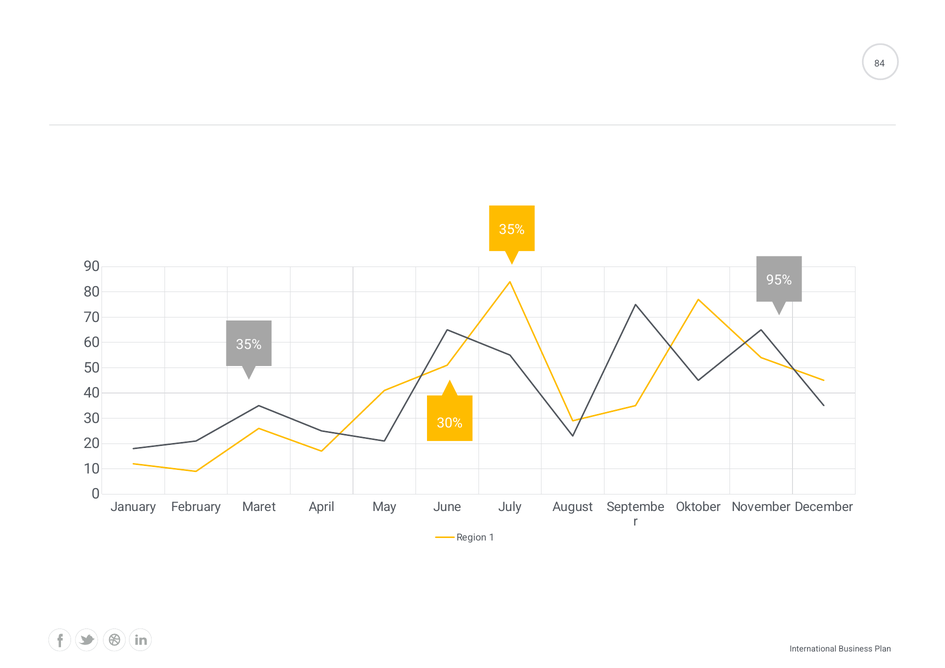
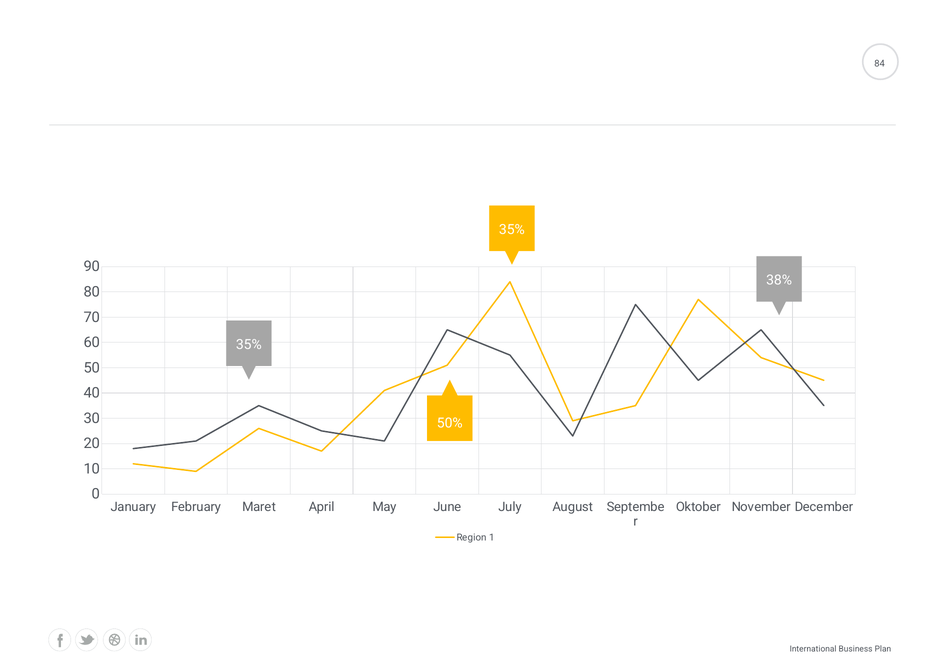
95%: 95% -> 38% (779, 280)
30%: 30% -> 50% (450, 423)
